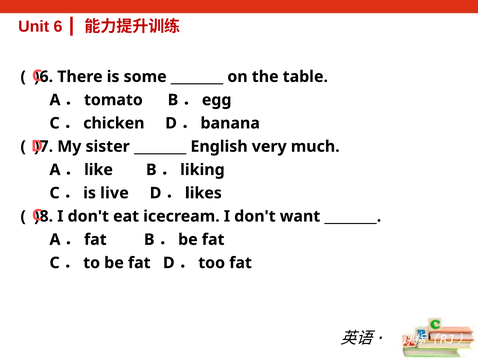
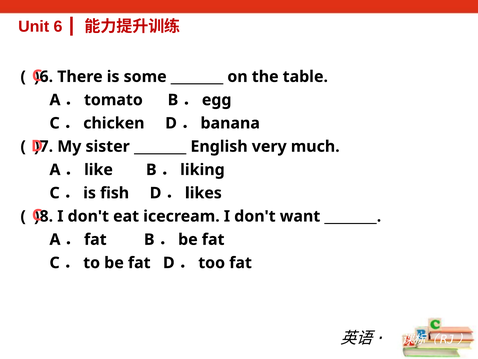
live: live -> fish (115, 193)
